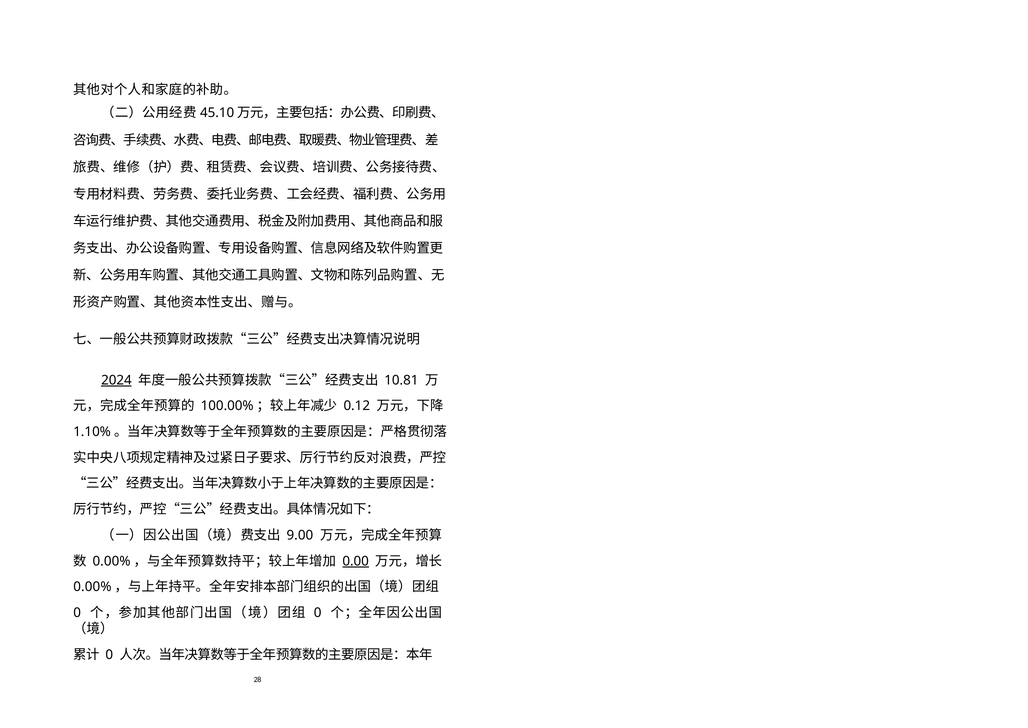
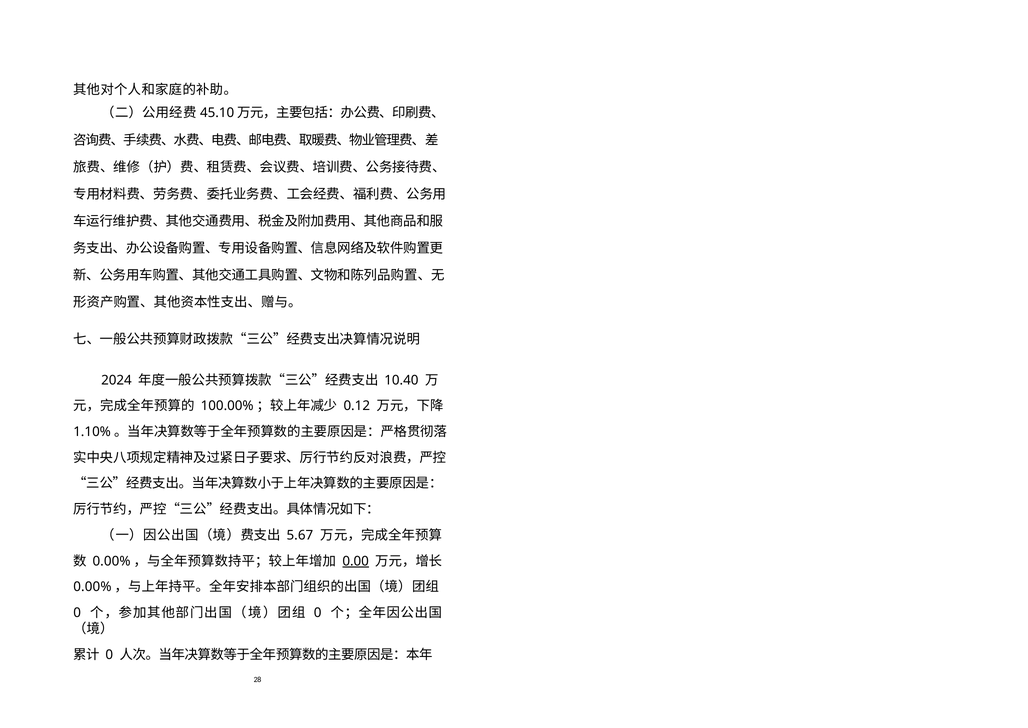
2024 underline: present -> none (116, 380)
10.81: 10.81 -> 10.40 (401, 380)
9.00: 9.00 -> 5.67 (300, 535)
